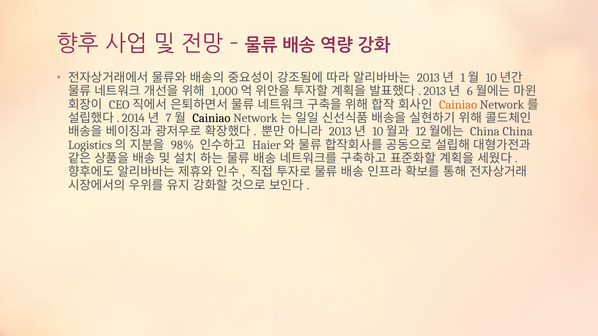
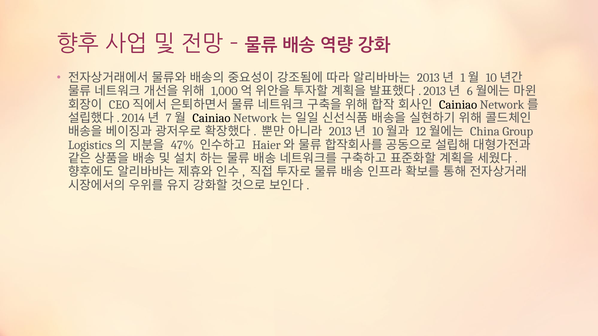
Cainiao colour: orange -> black (458, 105)
China China: China -> Group (518, 132)
98%: 98% -> 47% (182, 145)
